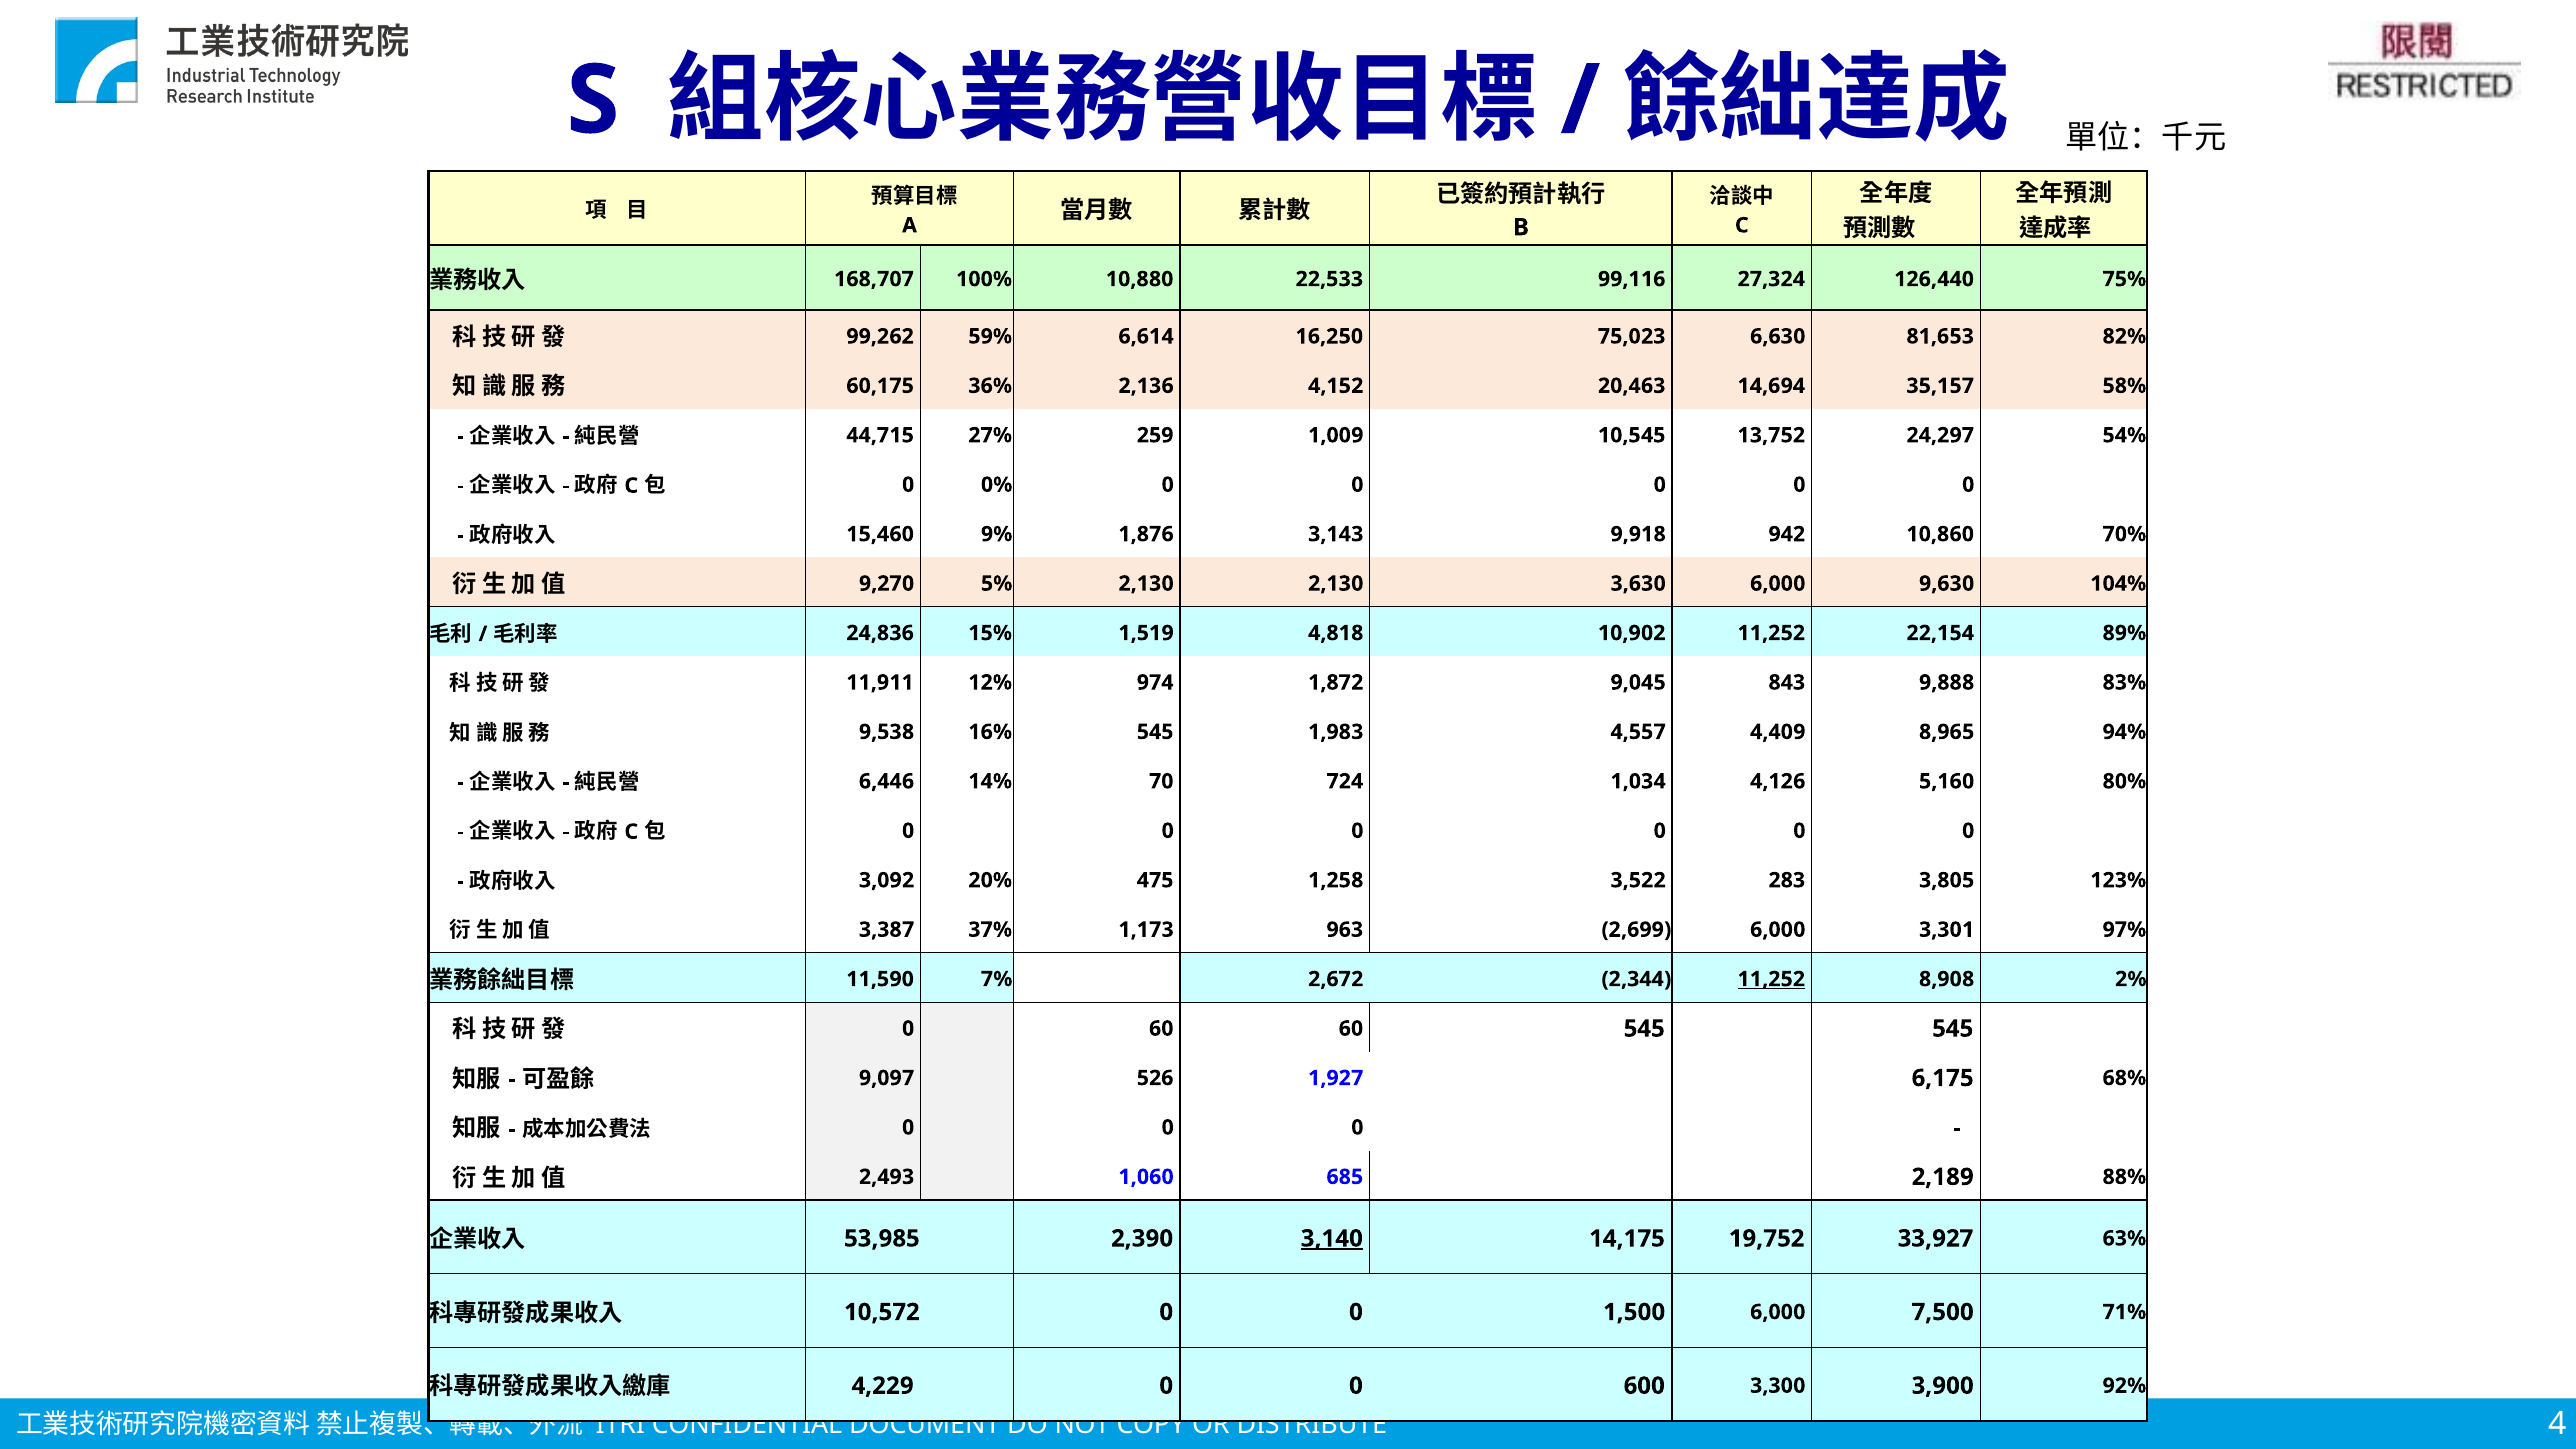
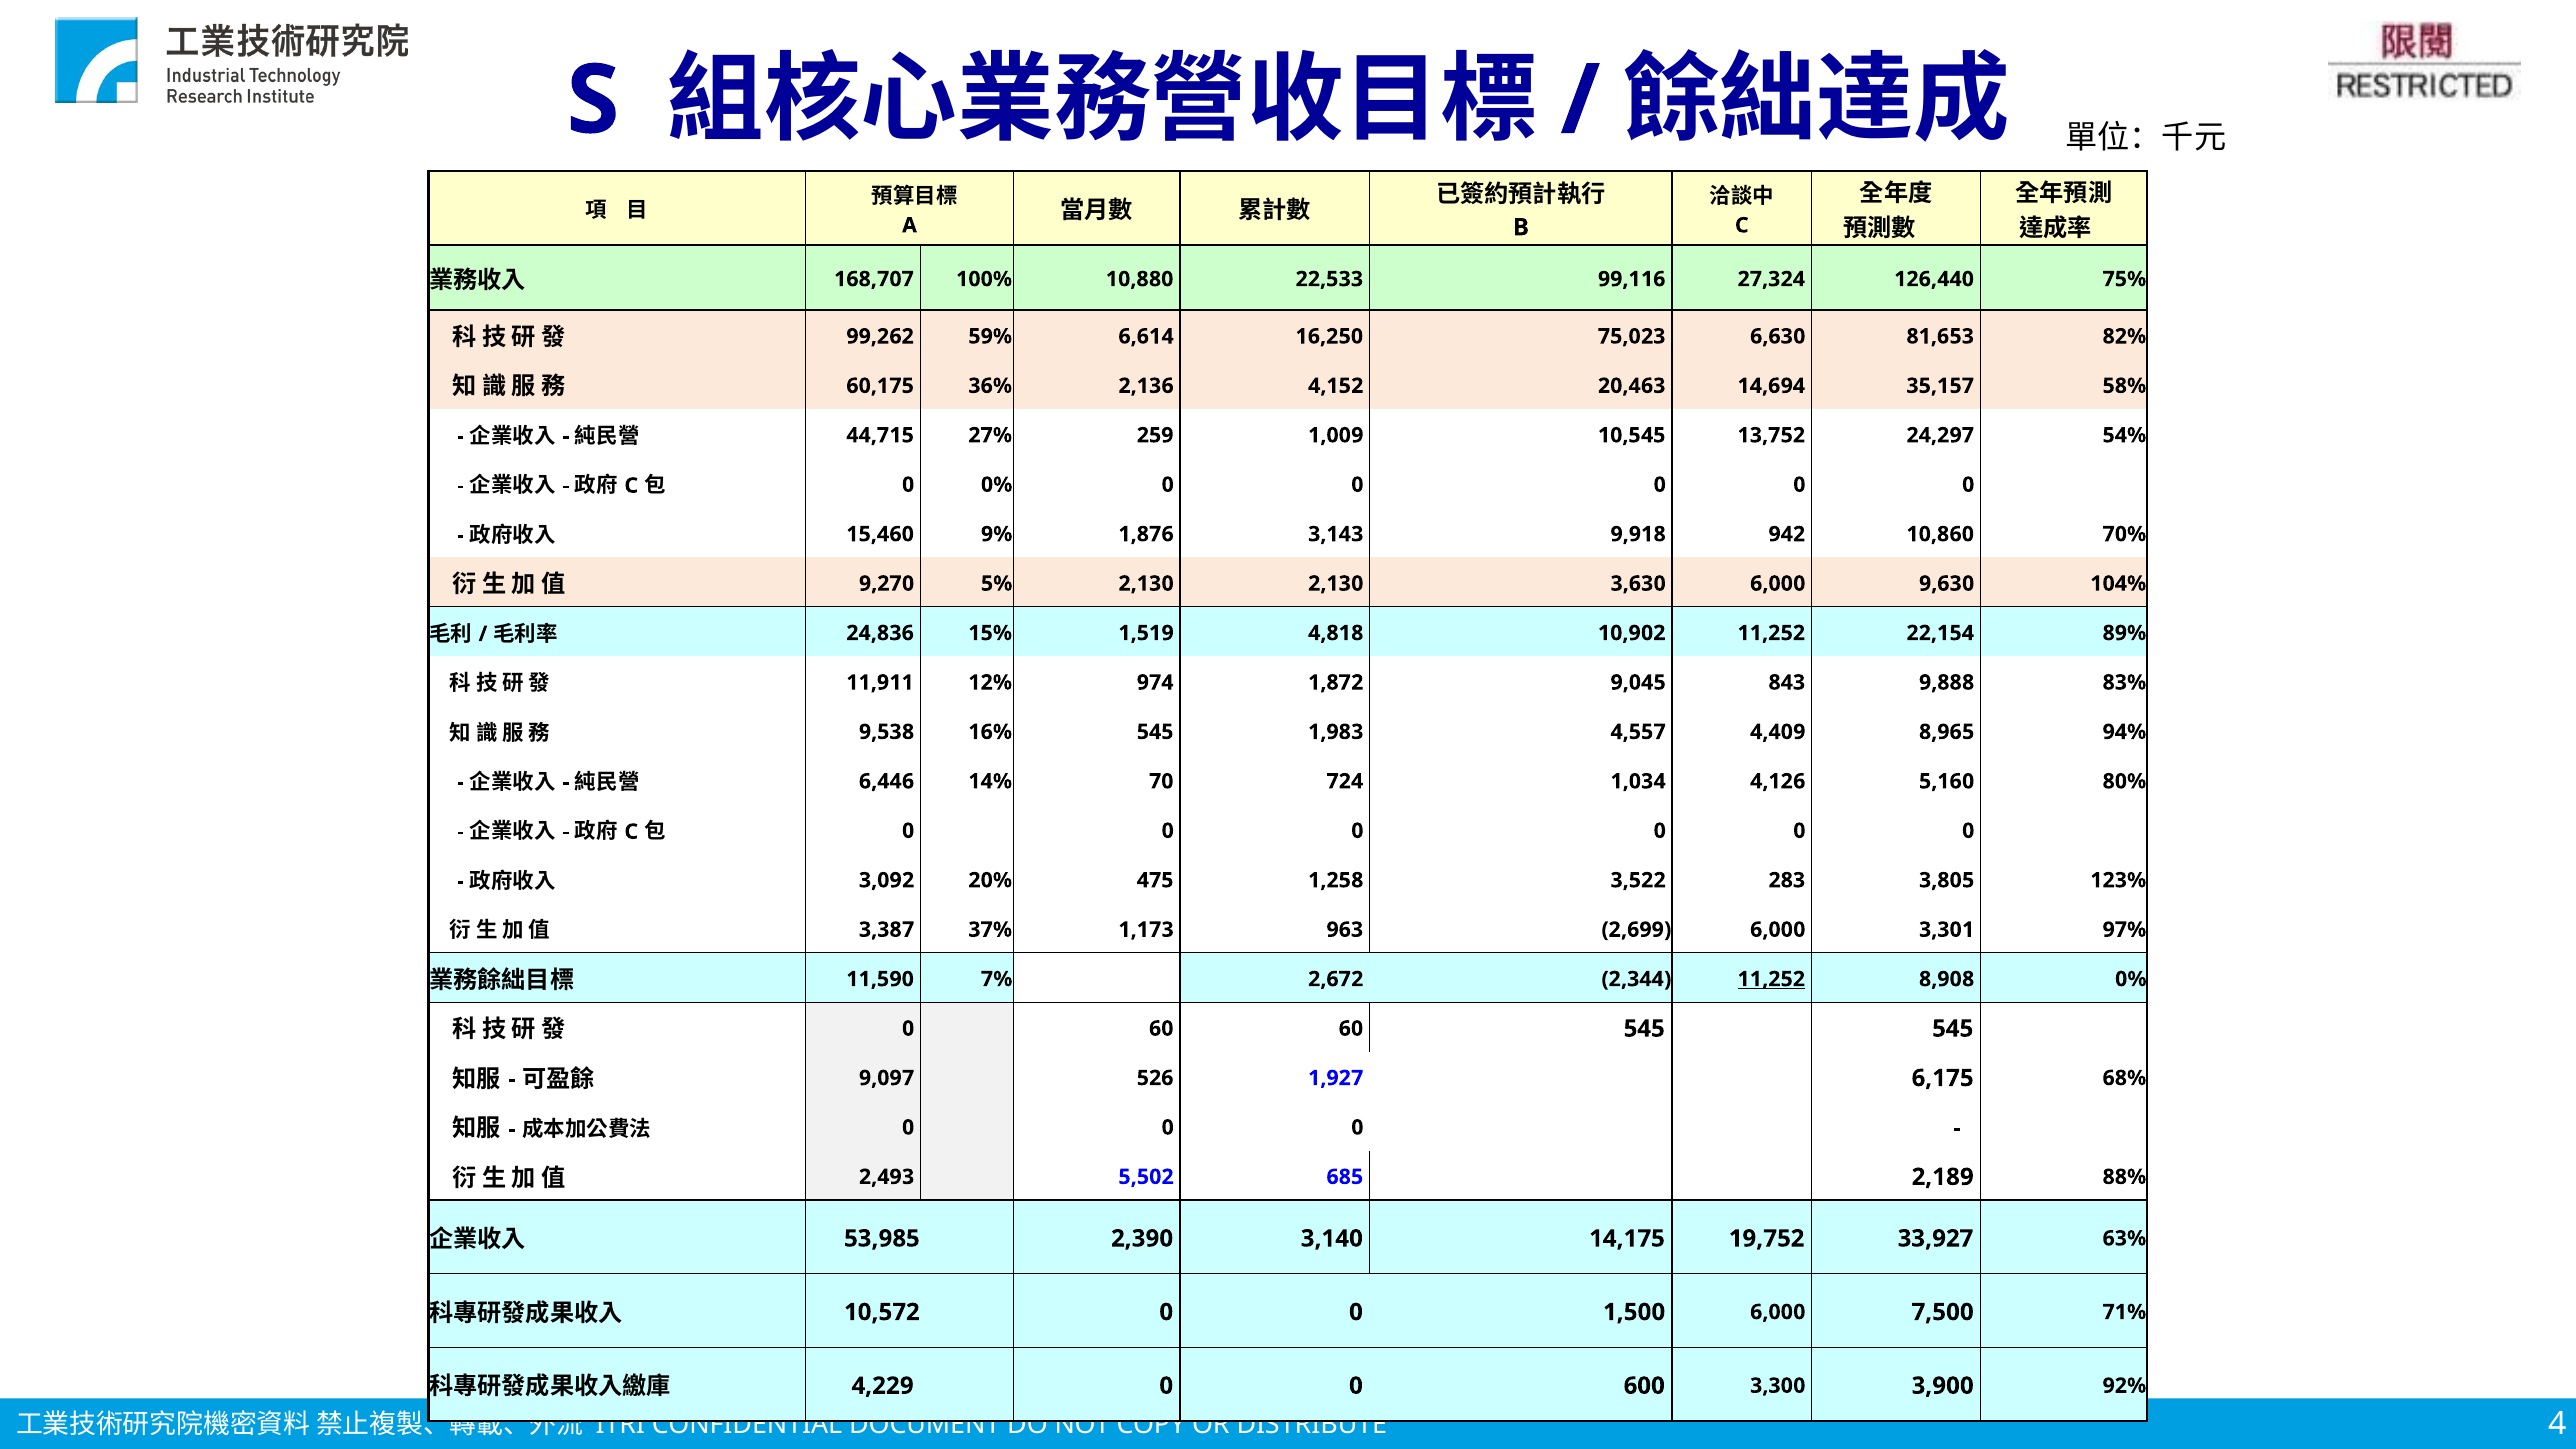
8,908 2%: 2% -> 0% (2131, 979)
1,060: 1,060 -> 5,502 (1146, 1177)
3,140 underline: present -> none (1332, 1239)
